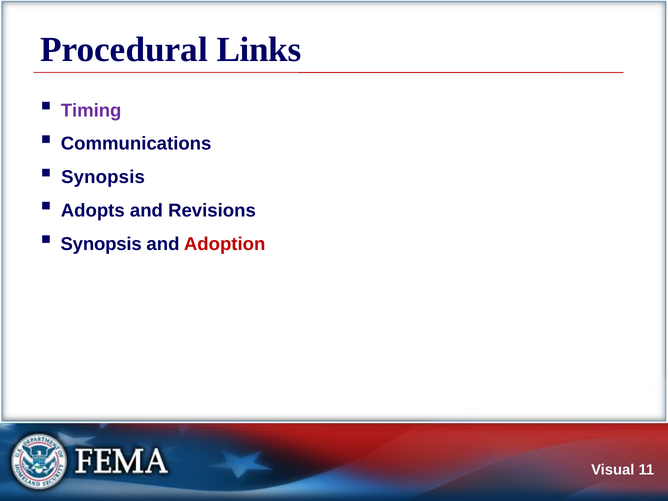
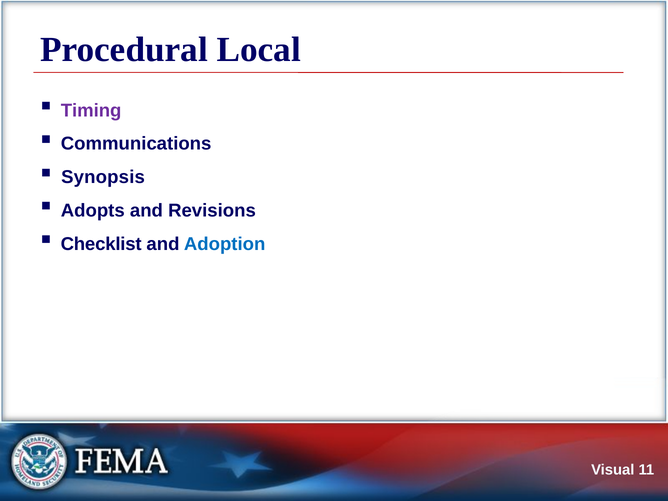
Links: Links -> Local (259, 50)
Synopsis: Synopsis -> Checklist (101, 244)
Adoption colour: red -> blue (225, 244)
